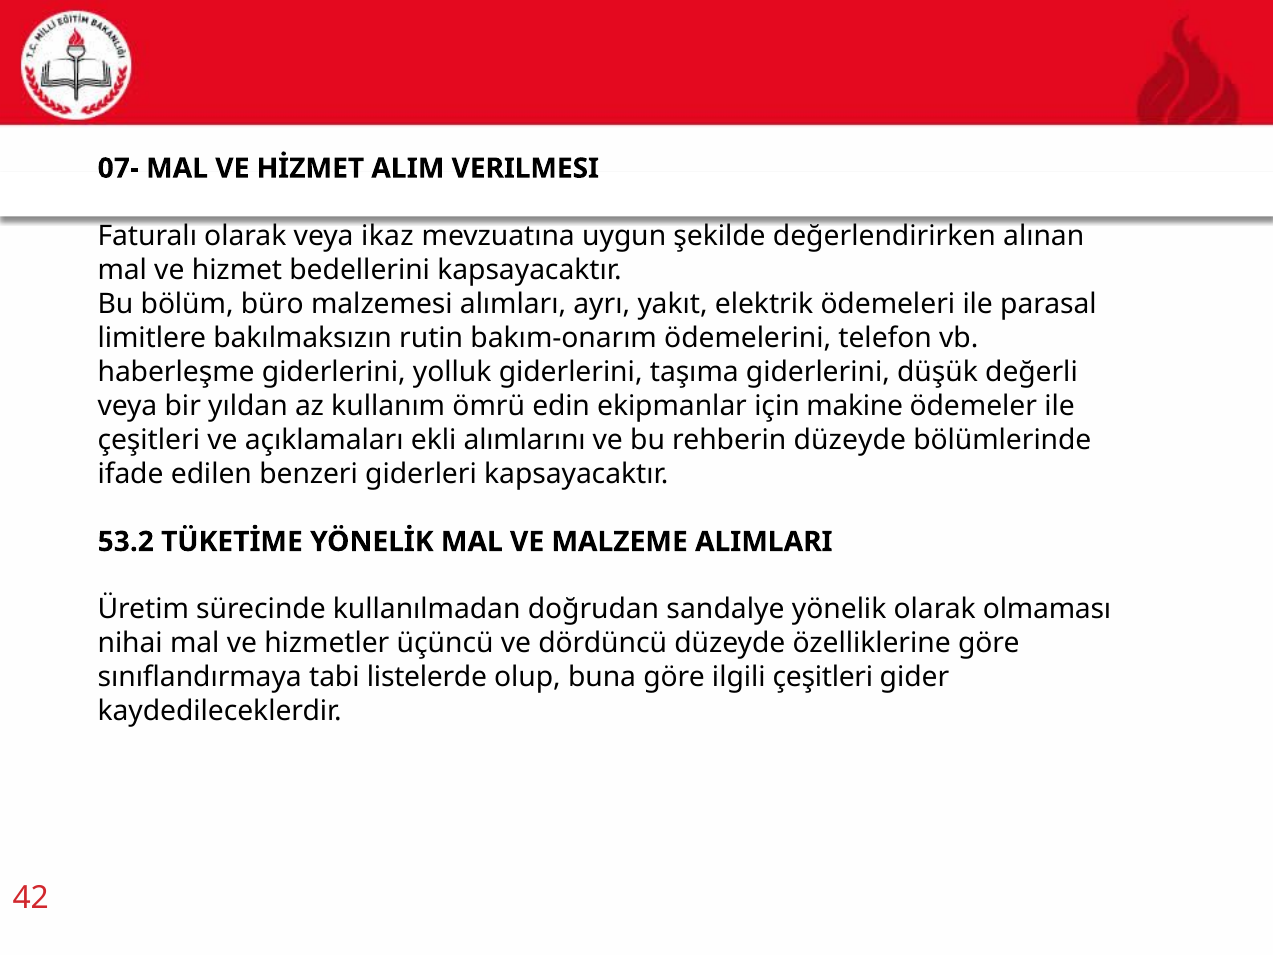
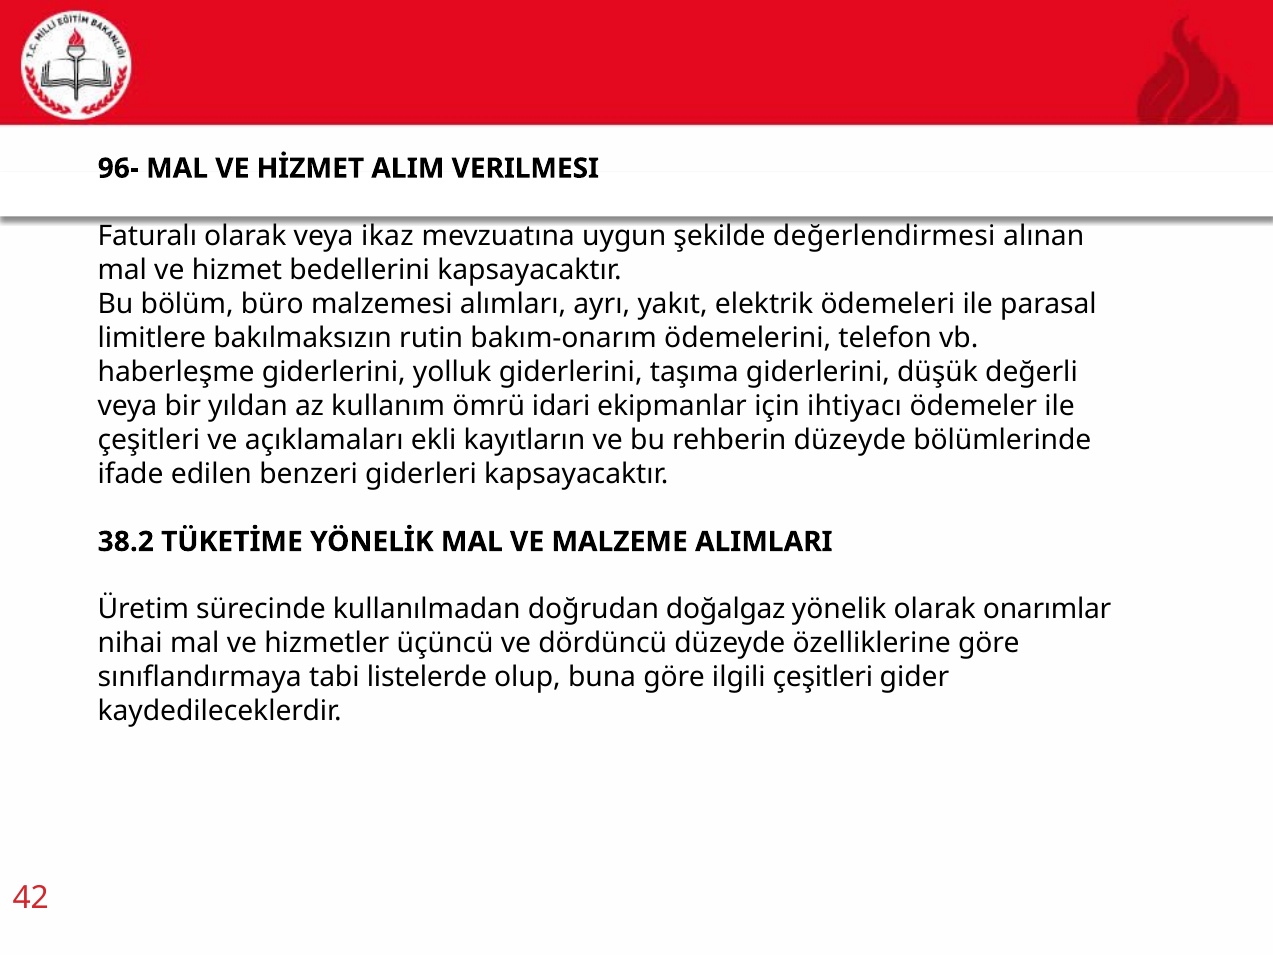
07-: 07- -> 96- (118, 168)
değerlendirirken: değerlendirirken -> değerlendirmesi (884, 236)
edin: edin -> idari (561, 406)
makine: makine -> ihtiyacı (855, 406)
alımlarını: alımlarını -> kayıtların (525, 440)
53.2: 53.2 -> 38.2 (126, 542)
sandalye: sandalye -> doğalgaz (726, 609)
olmaması: olmaması -> onarımlar (1047, 609)
